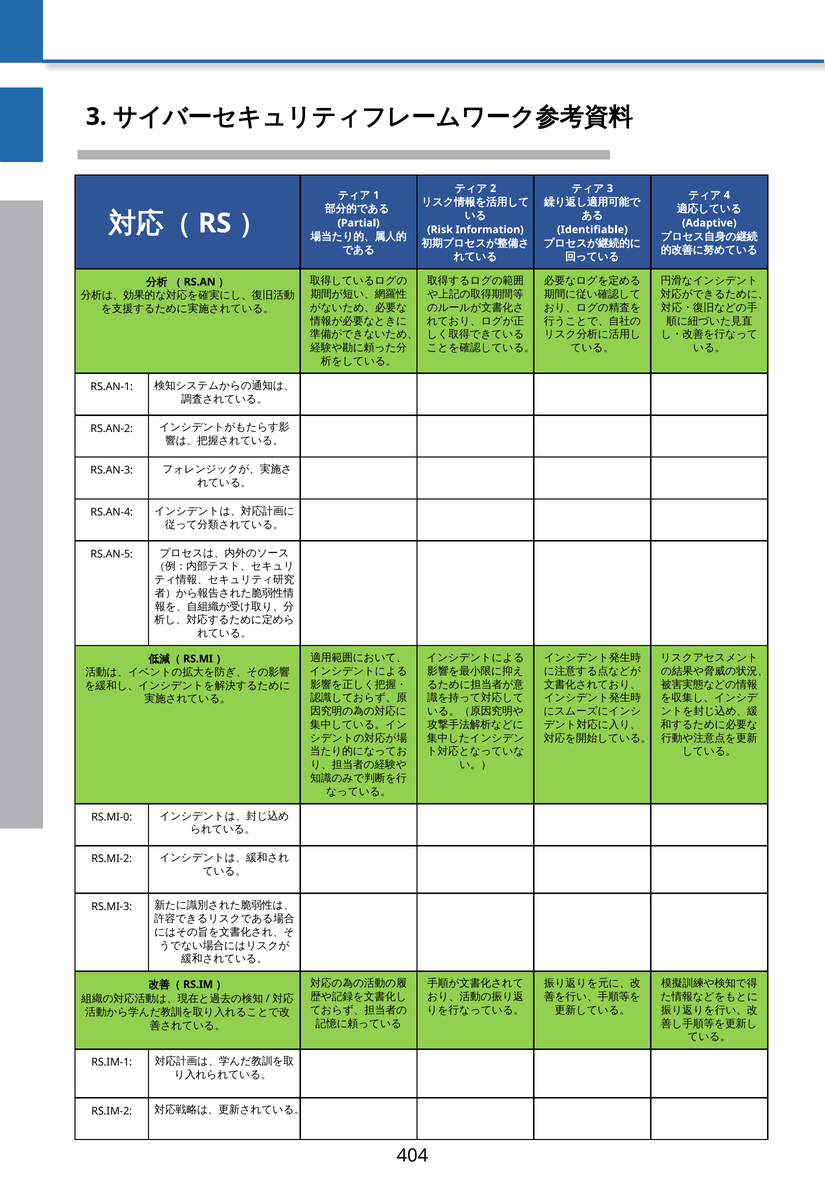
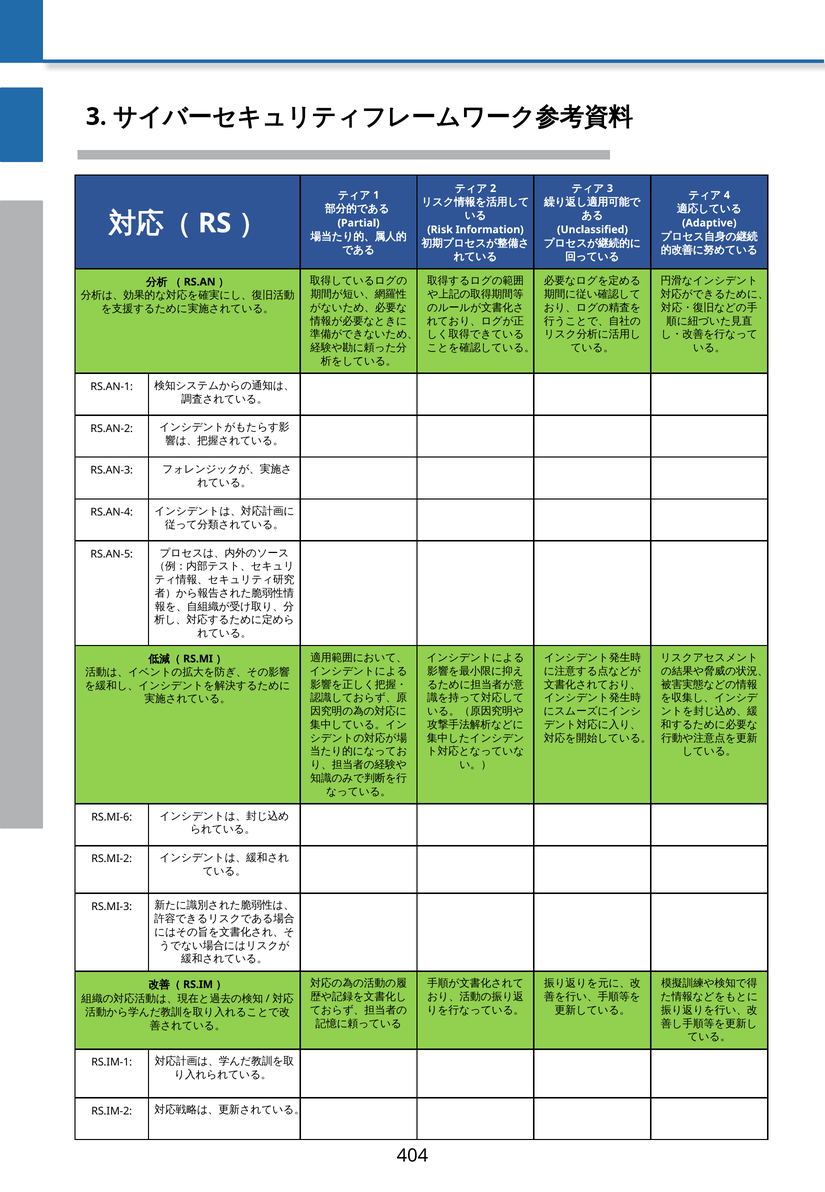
Identifiable: Identifiable -> Unclassified (592, 230)
RS.MI-0: RS.MI-0 -> RS.MI-6 (112, 817)
